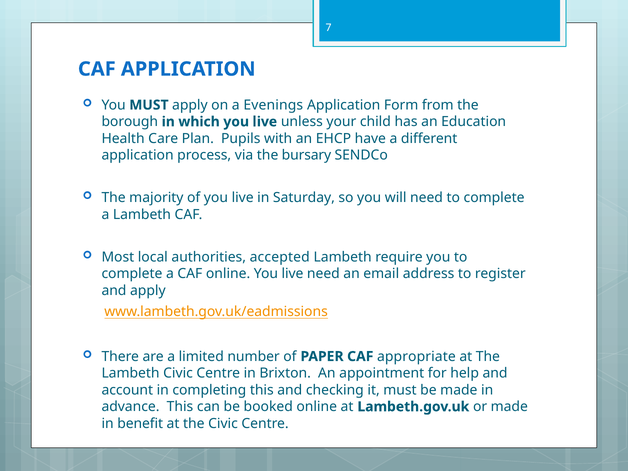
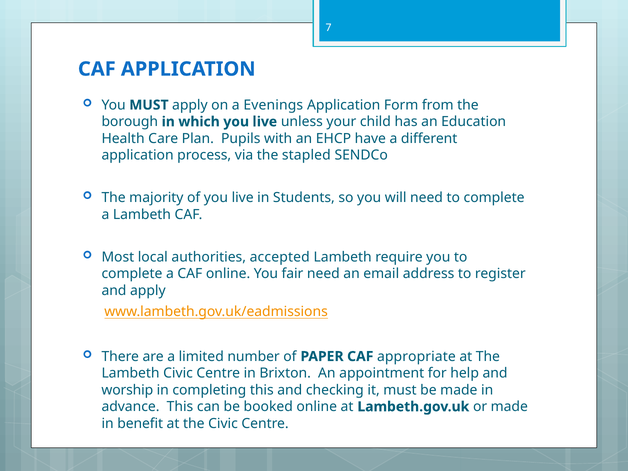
bursary: bursary -> stapled (306, 155)
Saturday: Saturday -> Students (304, 198)
online You live: live -> fair (292, 274)
account: account -> worship (127, 390)
